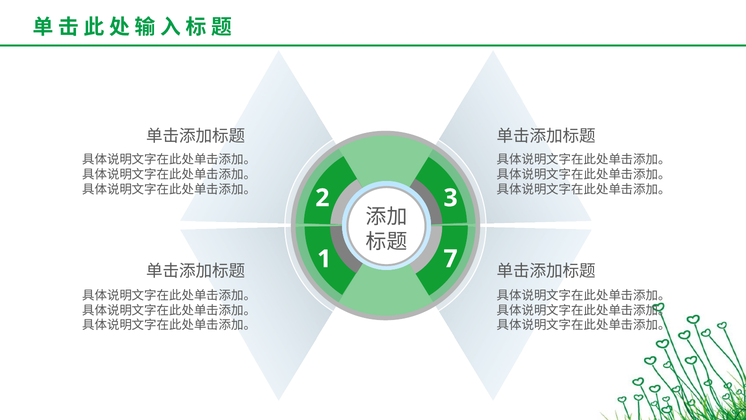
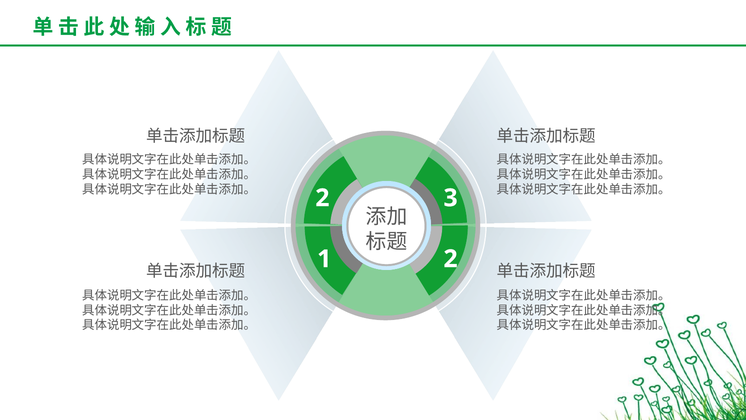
1 7: 7 -> 2 (451, 259)
